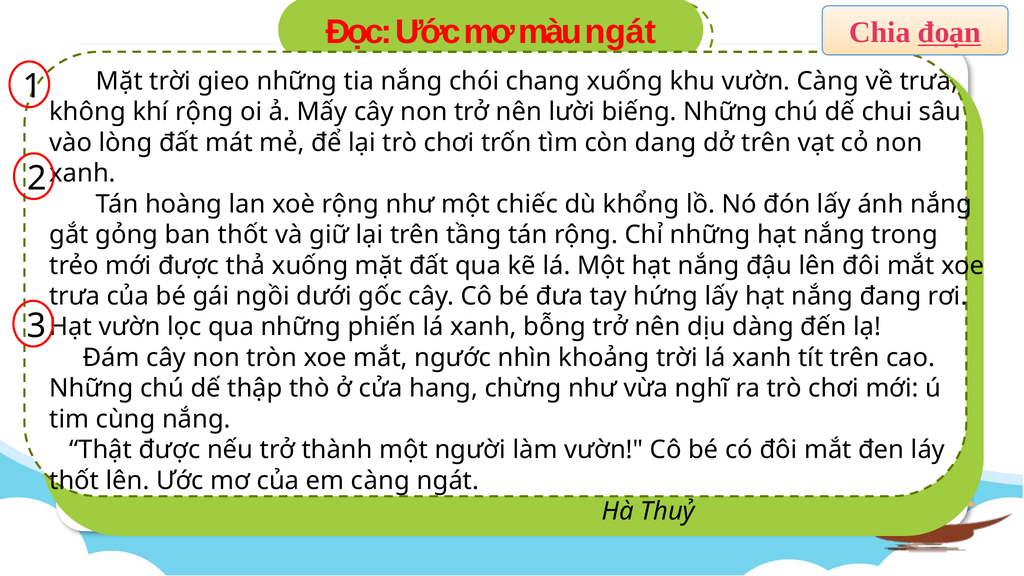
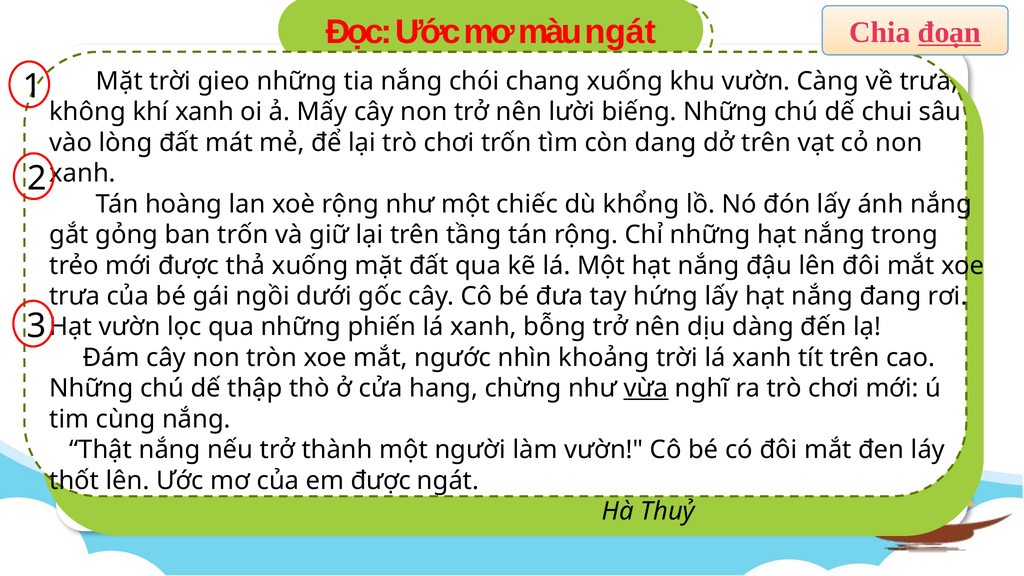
khí rộng: rộng -> xanh (204, 112)
ban thốt: thốt -> trốn (243, 235)
vừa underline: none -> present (646, 388)
Thật được: được -> nắng (170, 450)
em càng: càng -> được (381, 481)
